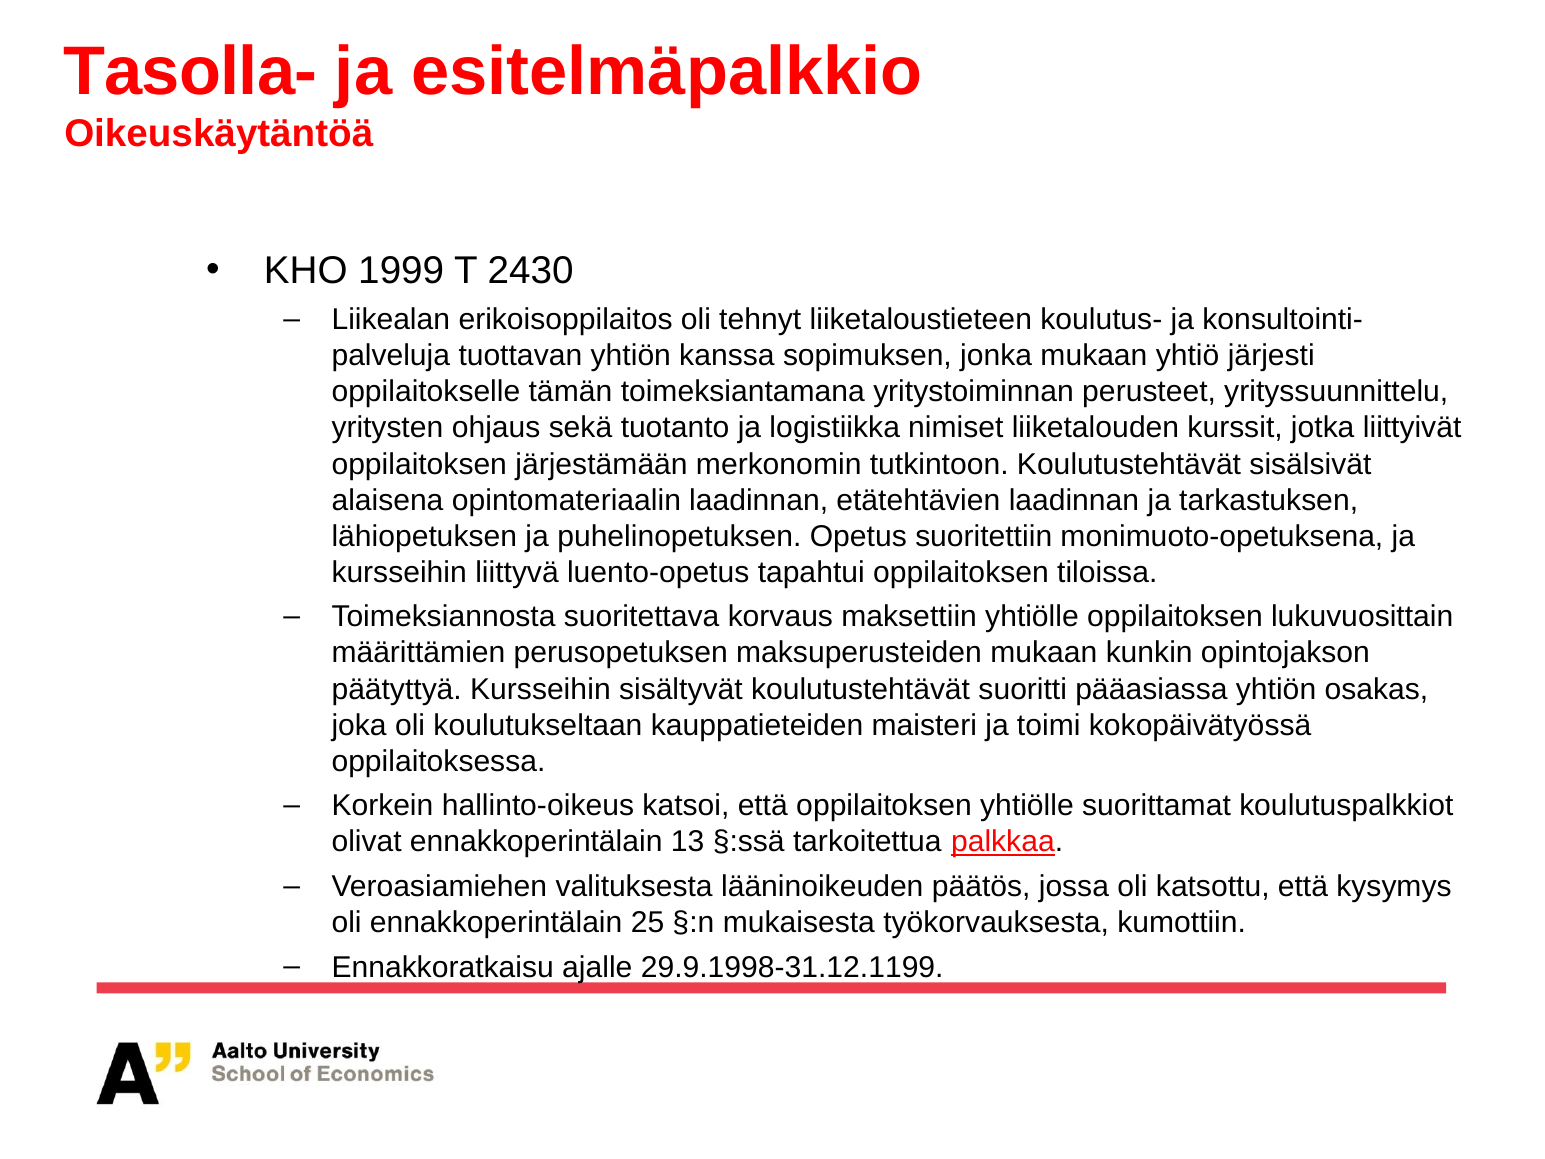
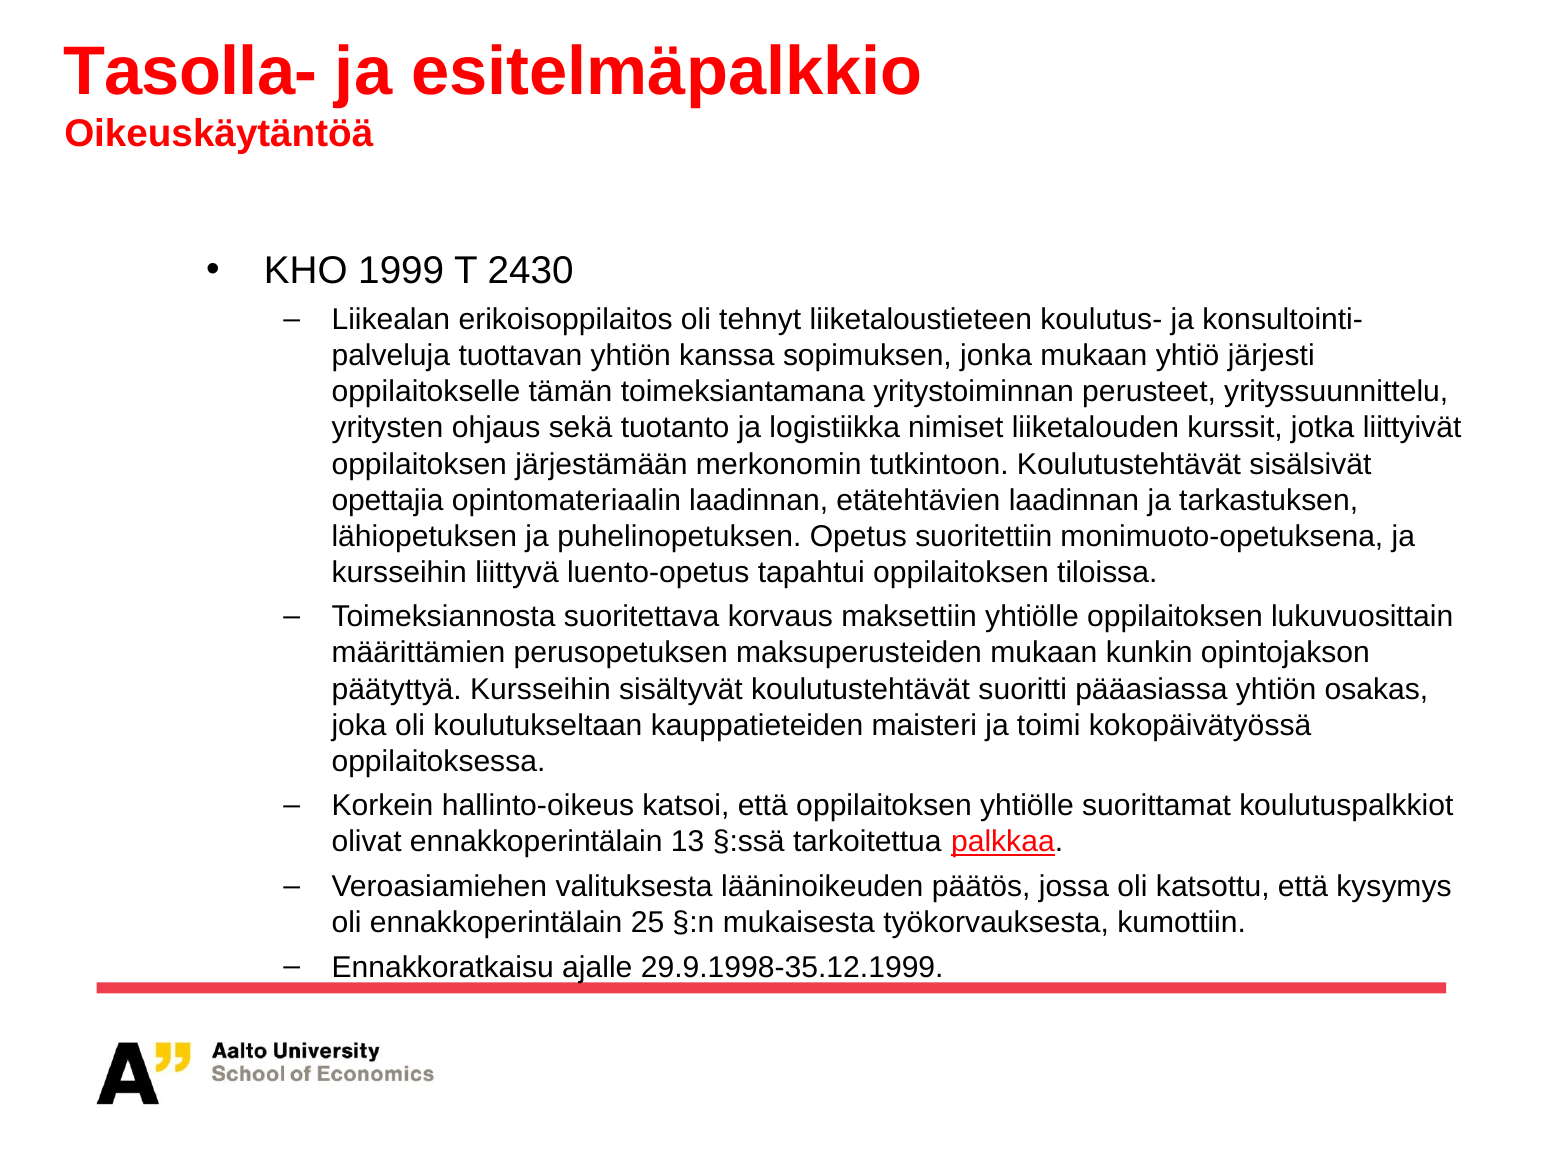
alaisena: alaisena -> opettajia (388, 500)
29.9.1998-31.12.1199: 29.9.1998-31.12.1199 -> 29.9.1998-35.12.1999 (792, 967)
